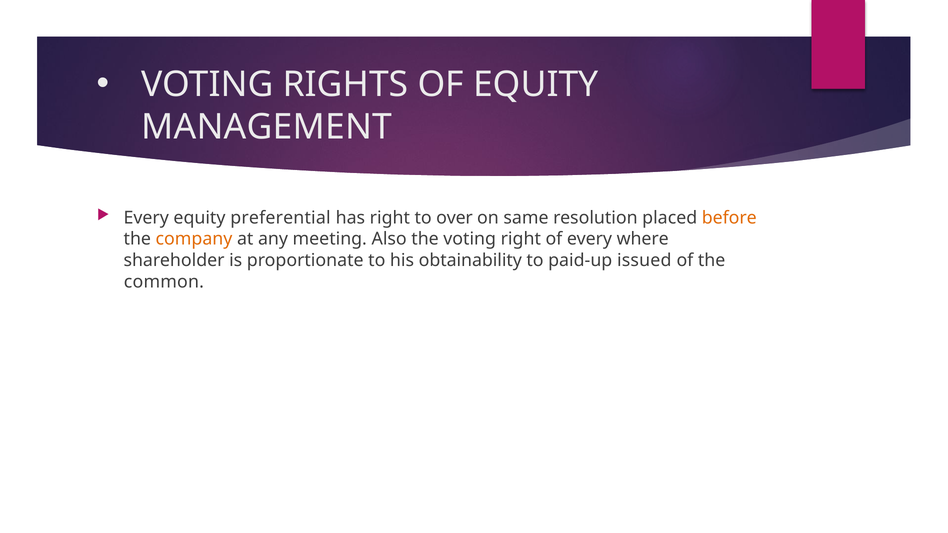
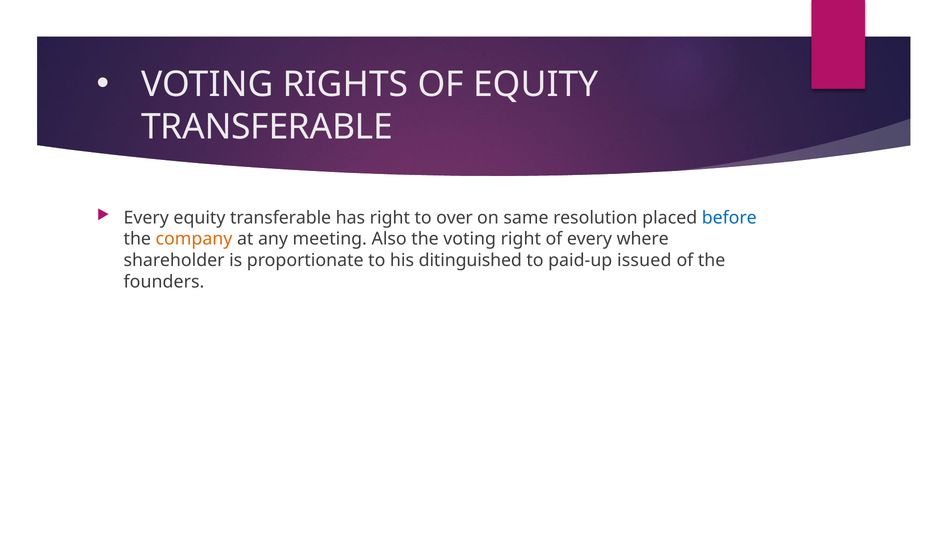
MANAGEMENT: MANAGEMENT -> TRANSFERABLE (267, 127)
Every equity preferential: preferential -> transferable (281, 218)
before colour: orange -> blue (729, 218)
obtainability: obtainability -> ditinguished (470, 261)
common: common -> founders (164, 282)
